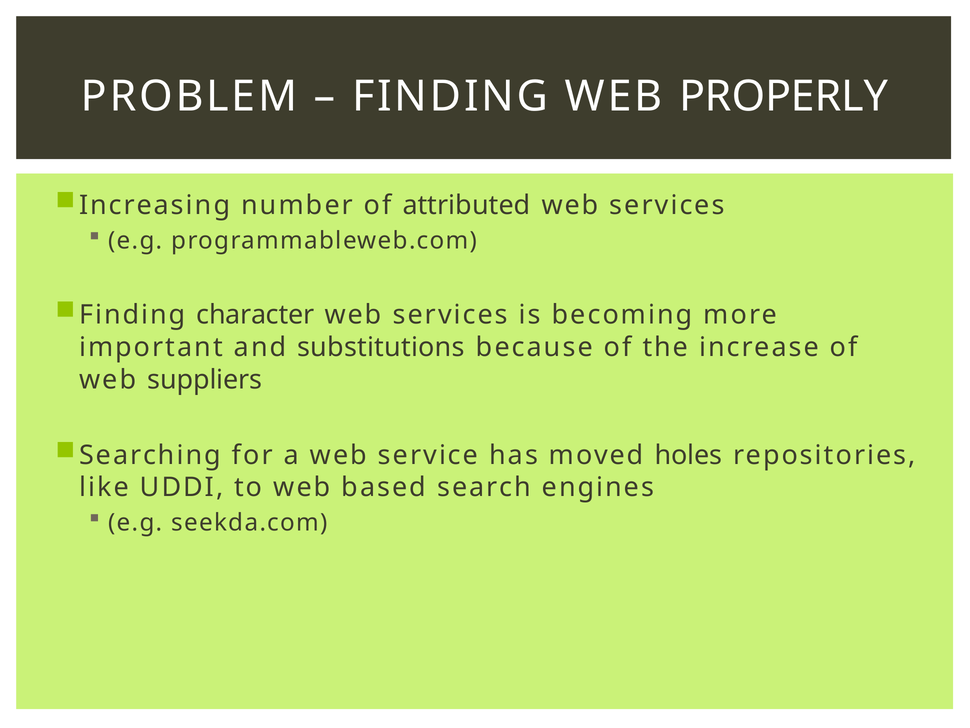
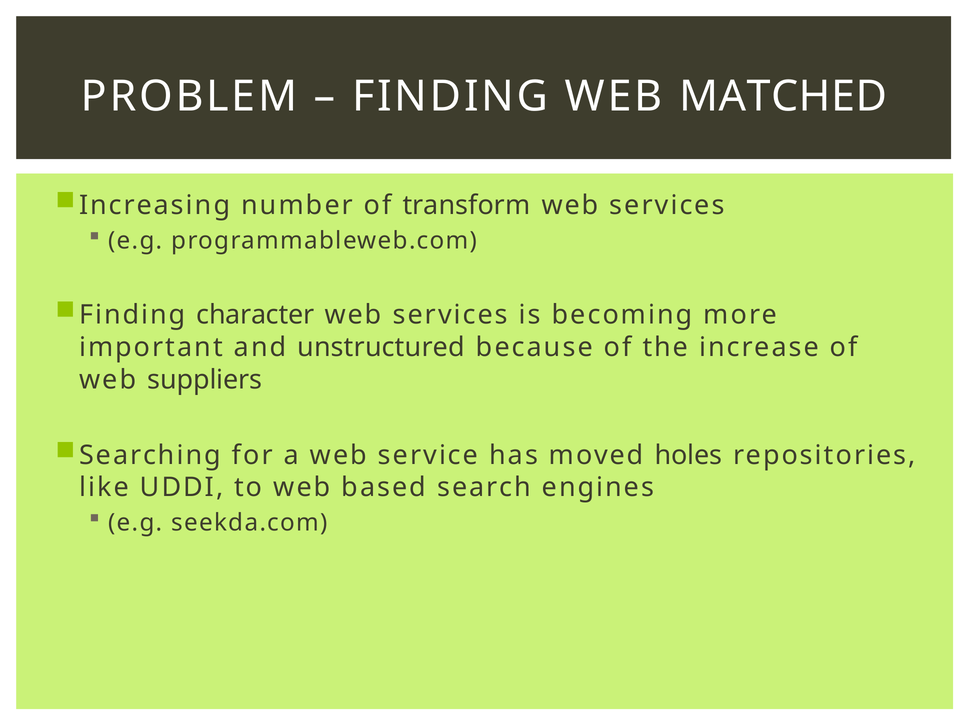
PROPERLY: PROPERLY -> MATCHED (783, 97)
attributed: attributed -> transform (466, 205)
substitutions: substitutions -> unstructured (381, 347)
